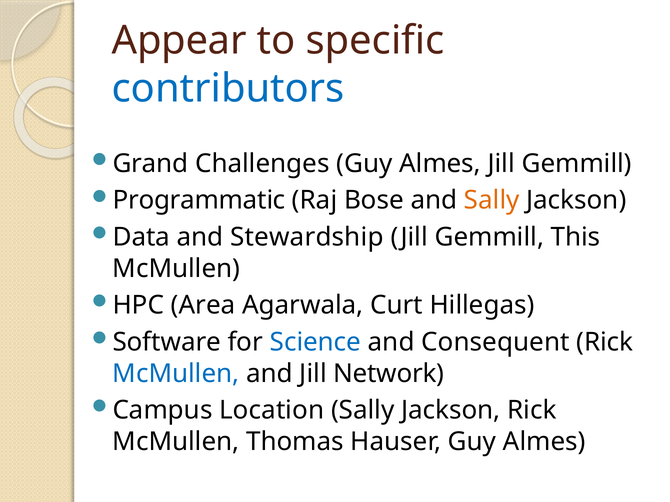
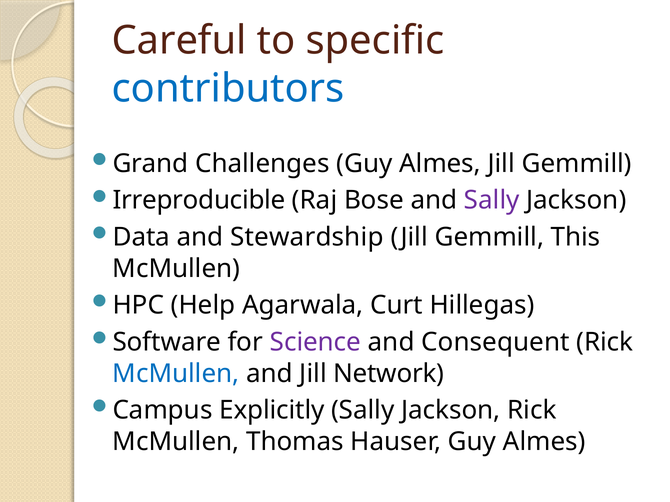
Appear: Appear -> Careful (179, 41)
Programmatic: Programmatic -> Irreproducible (199, 201)
Sally colour: orange -> purple (492, 201)
Area: Area -> Help (203, 306)
Science colour: blue -> purple (315, 343)
Location: Location -> Explicitly (272, 411)
